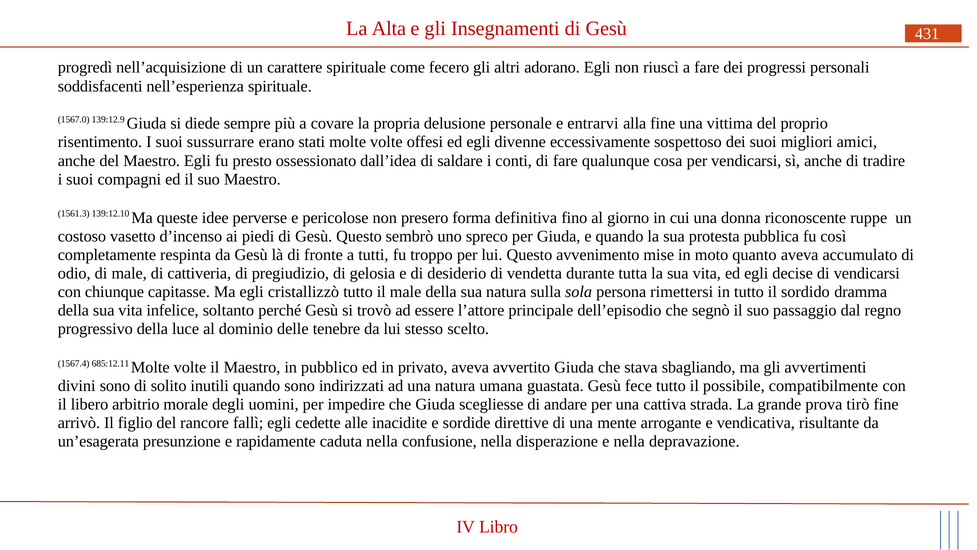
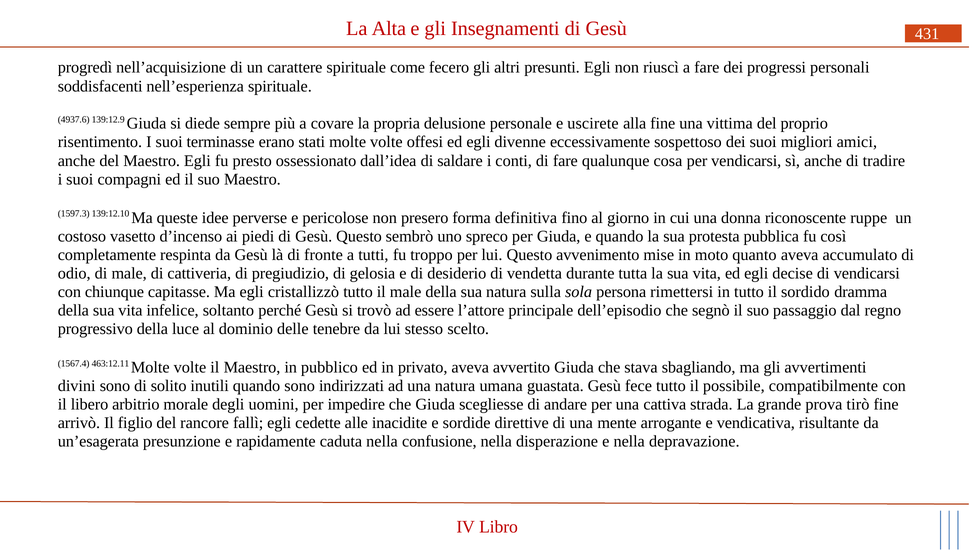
adorano: adorano -> presunti (552, 68)
1567.0: 1567.0 -> 4937.6 (74, 120)
entrarvi: entrarvi -> uscirete (593, 124)
sussurrare: sussurrare -> terminasse (221, 142)
1561.3: 1561.3 -> 1597.3 (74, 214)
685:12.11: 685:12.11 -> 463:12.11 (110, 364)
